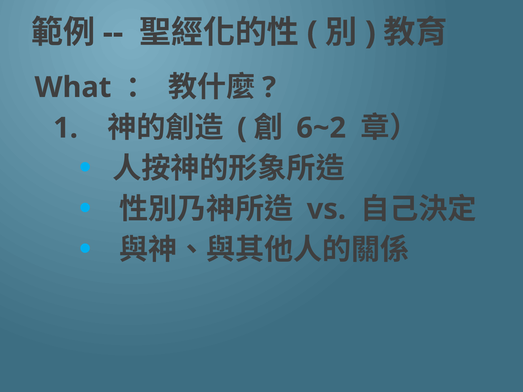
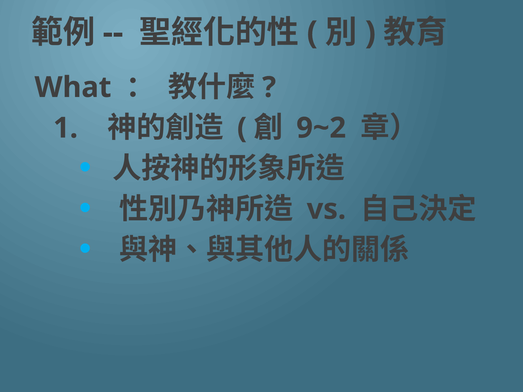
6~2: 6~2 -> 9~2 (321, 128)
